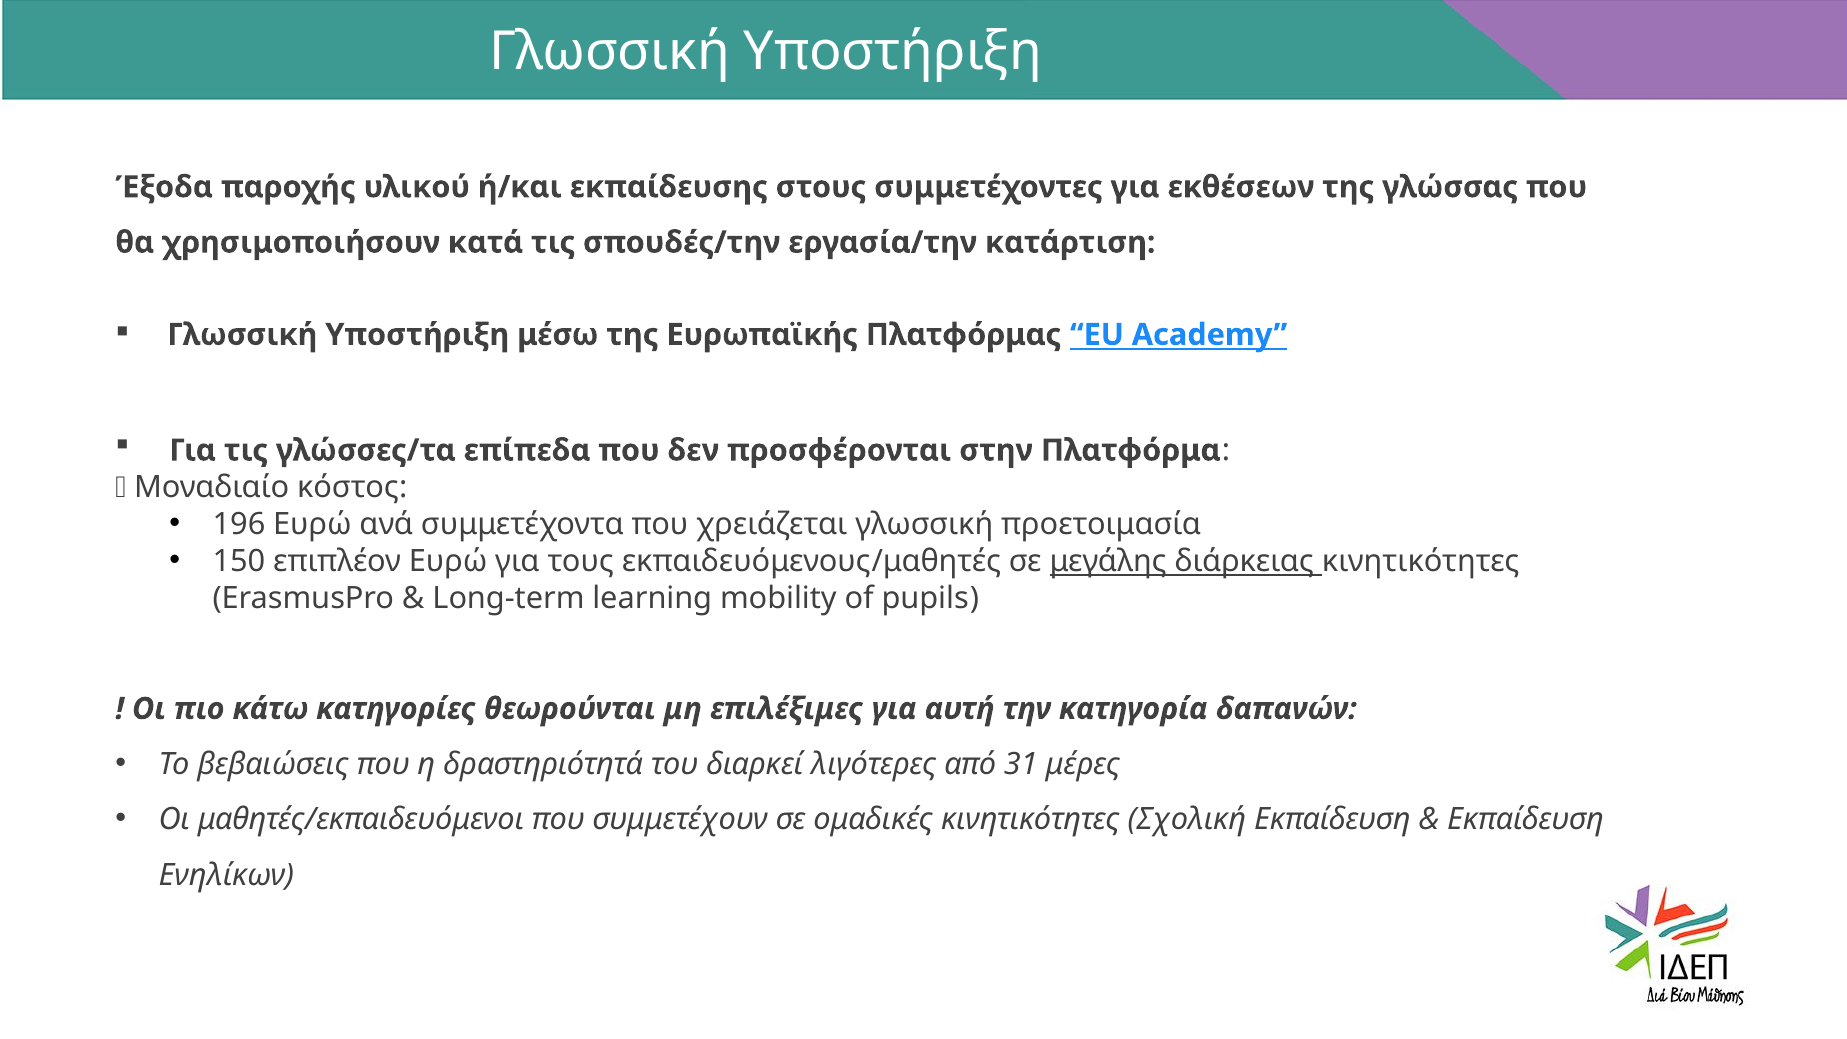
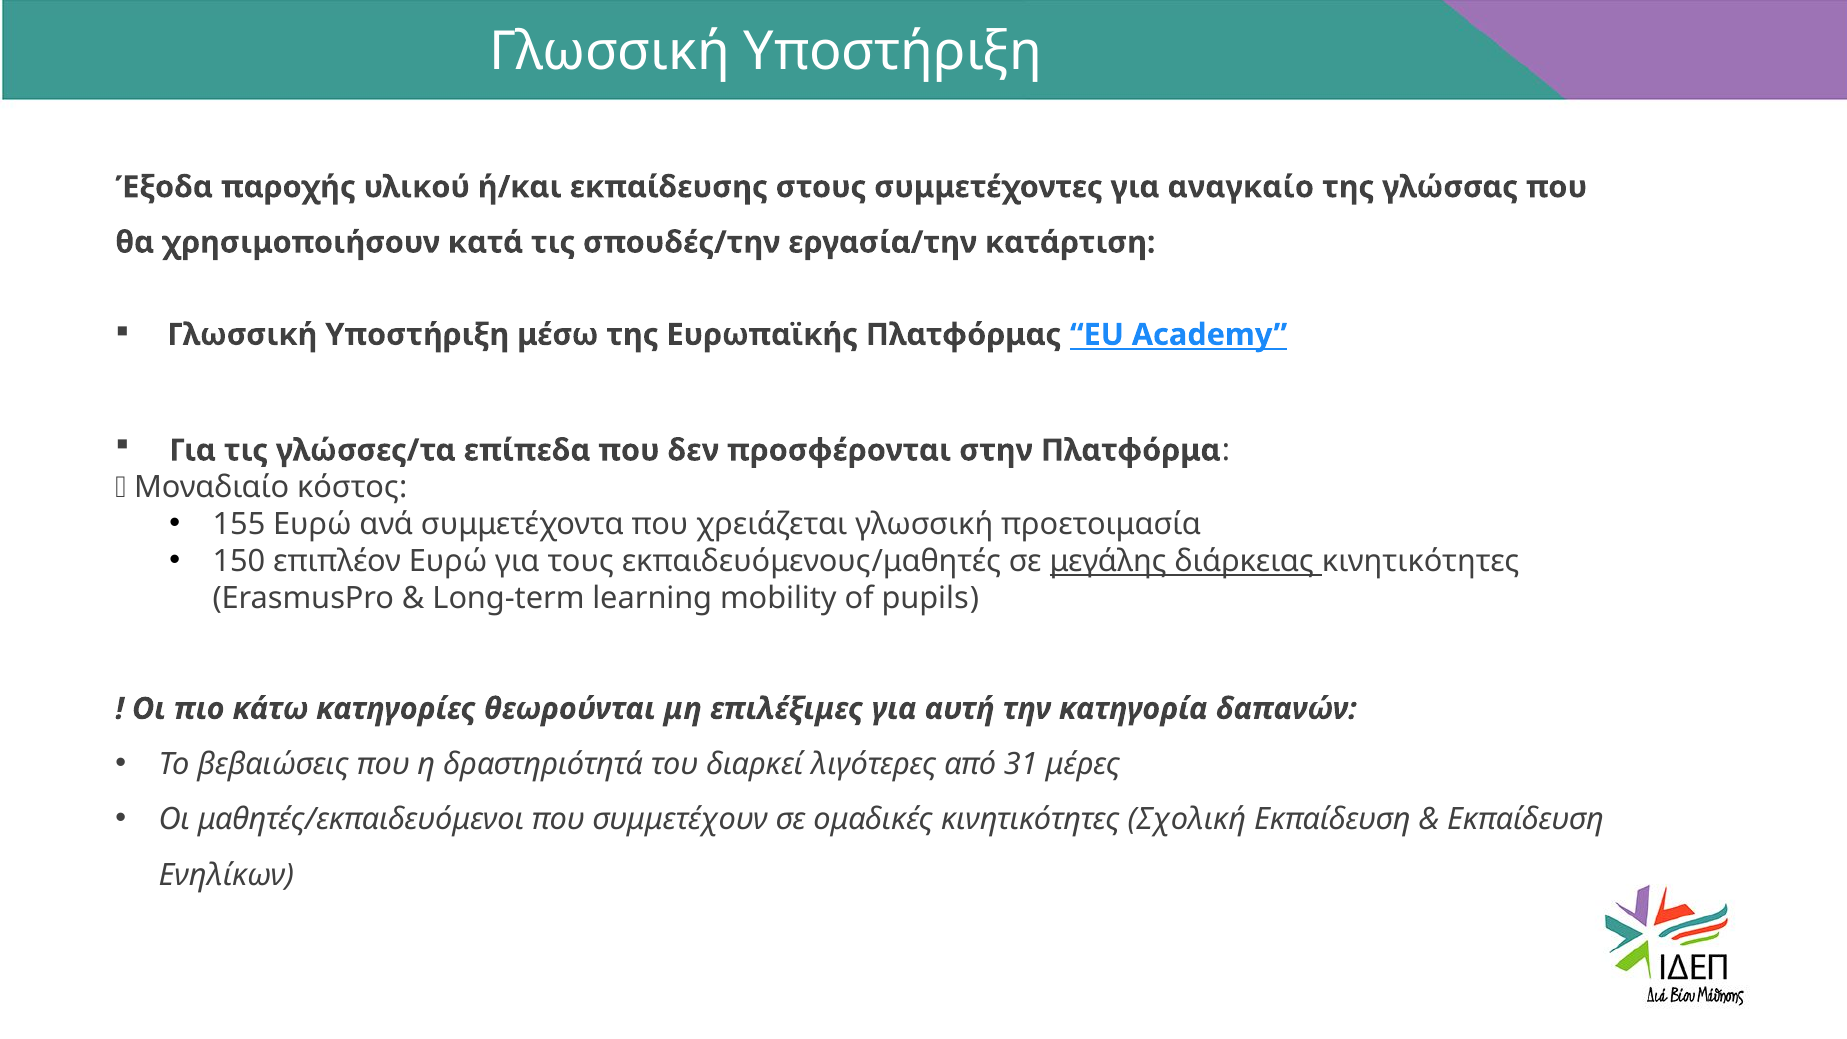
εκθέσεων: εκθέσεων -> αναγκαίο (1241, 187)
196: 196 -> 155 (239, 524)
